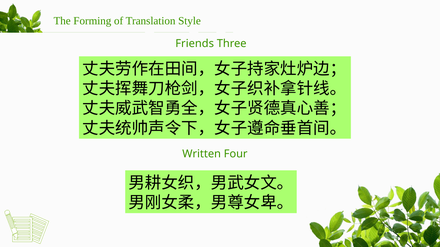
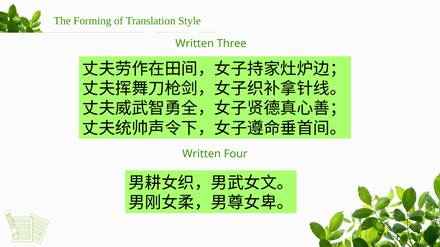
Friends: Friends -> Written (195, 43)
